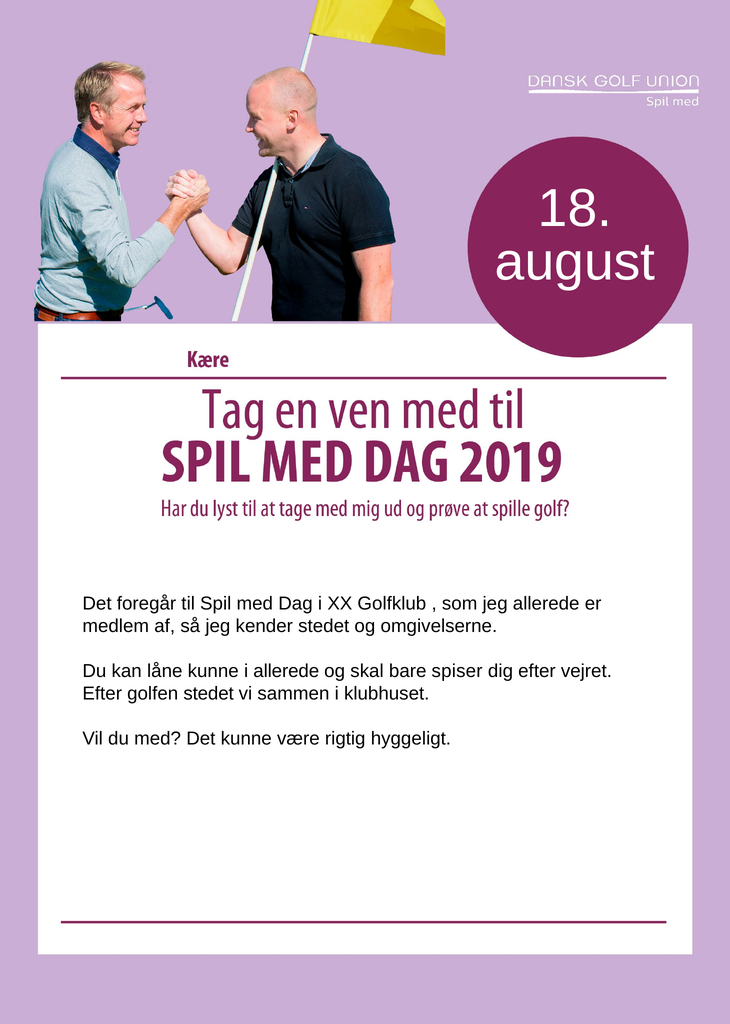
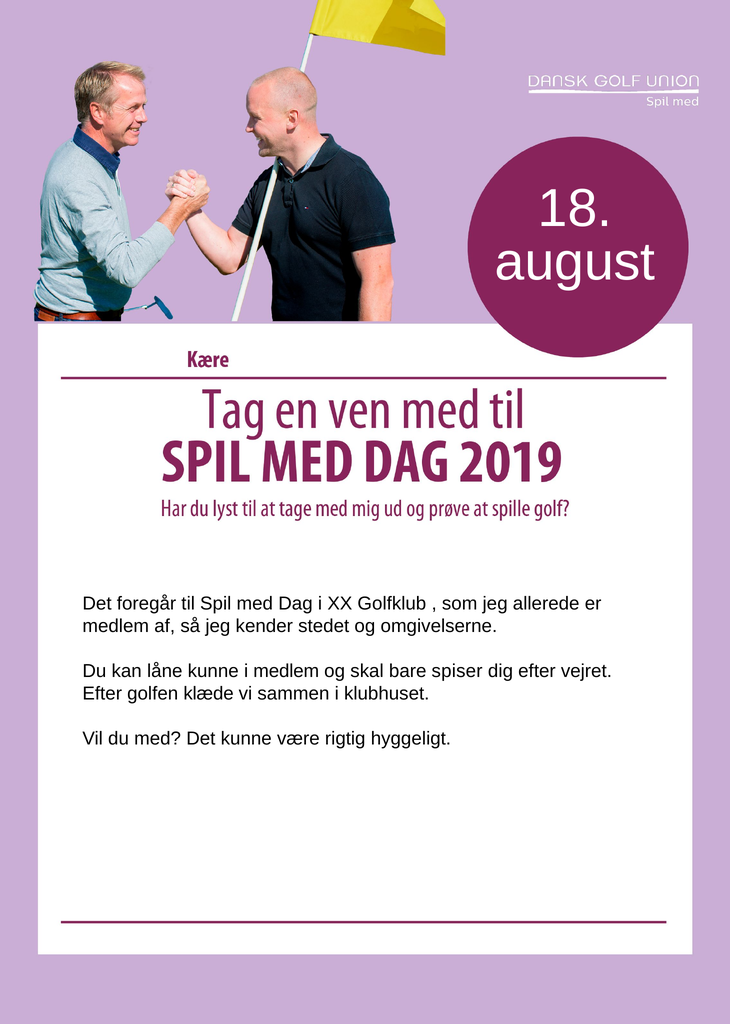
i allerede: allerede -> medlem (286, 672)
golfen stedet: stedet -> klæde (209, 694)
